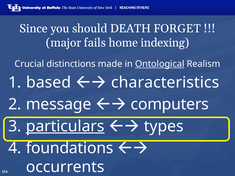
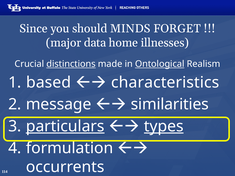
DEATH: DEATH -> MINDS (130, 29)
fails: fails -> data (95, 43)
indexing: indexing -> illnesses (165, 43)
distinctions underline: none -> present (71, 64)
computers: computers -> similarities (170, 104)
types underline: none -> present (164, 126)
foundations: foundations -> formulation (70, 148)
